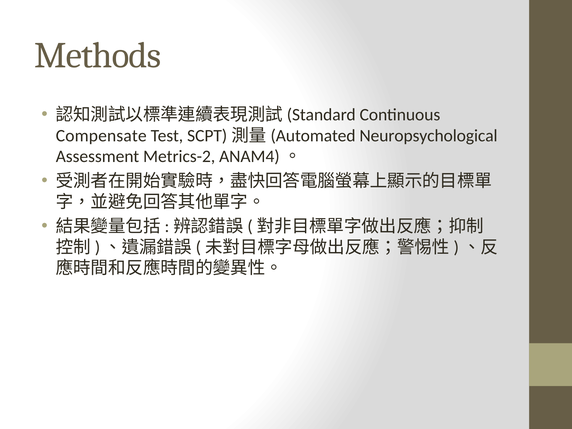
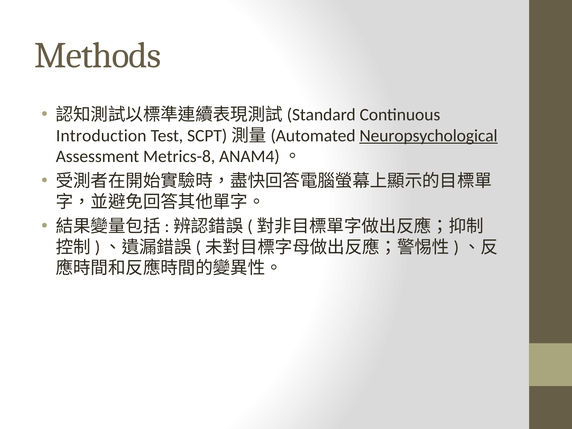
Compensate: Compensate -> Introduction (101, 136)
Neuropsychological underline: none -> present (429, 136)
Metrics-2: Metrics-2 -> Metrics-8 (179, 157)
